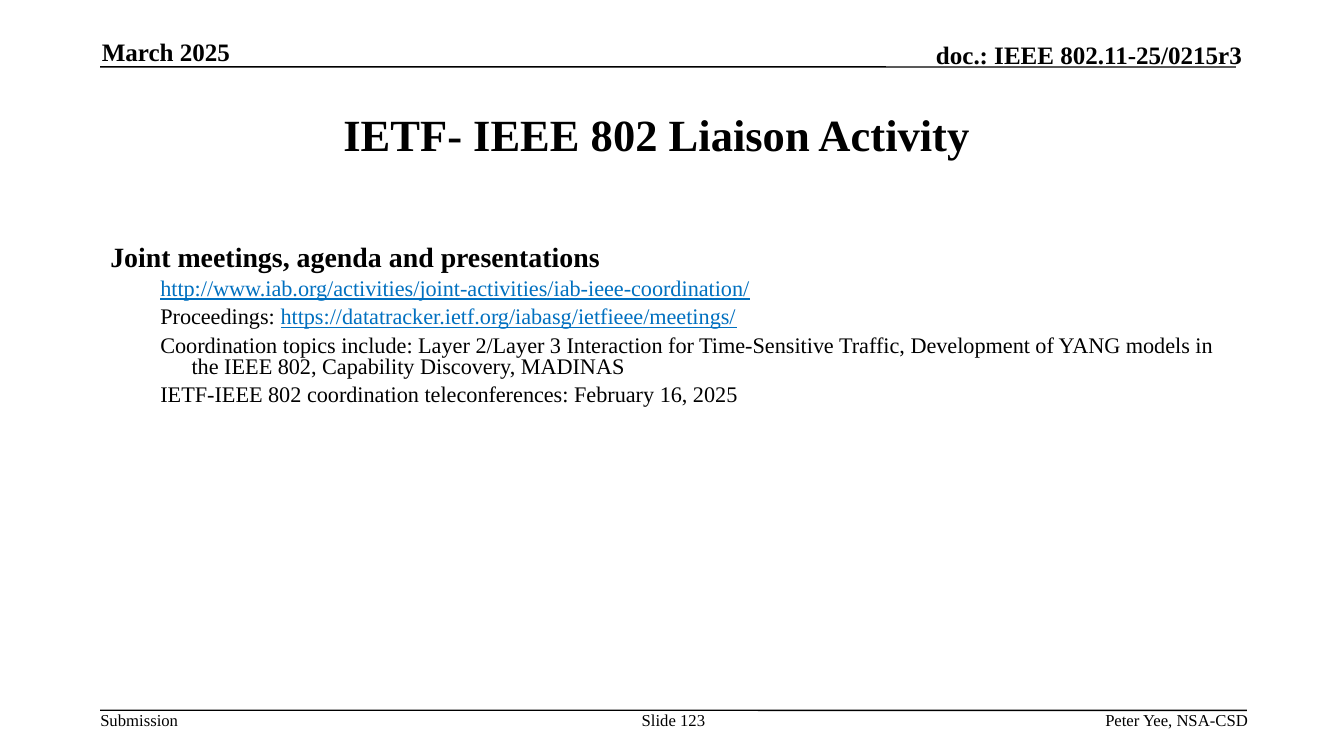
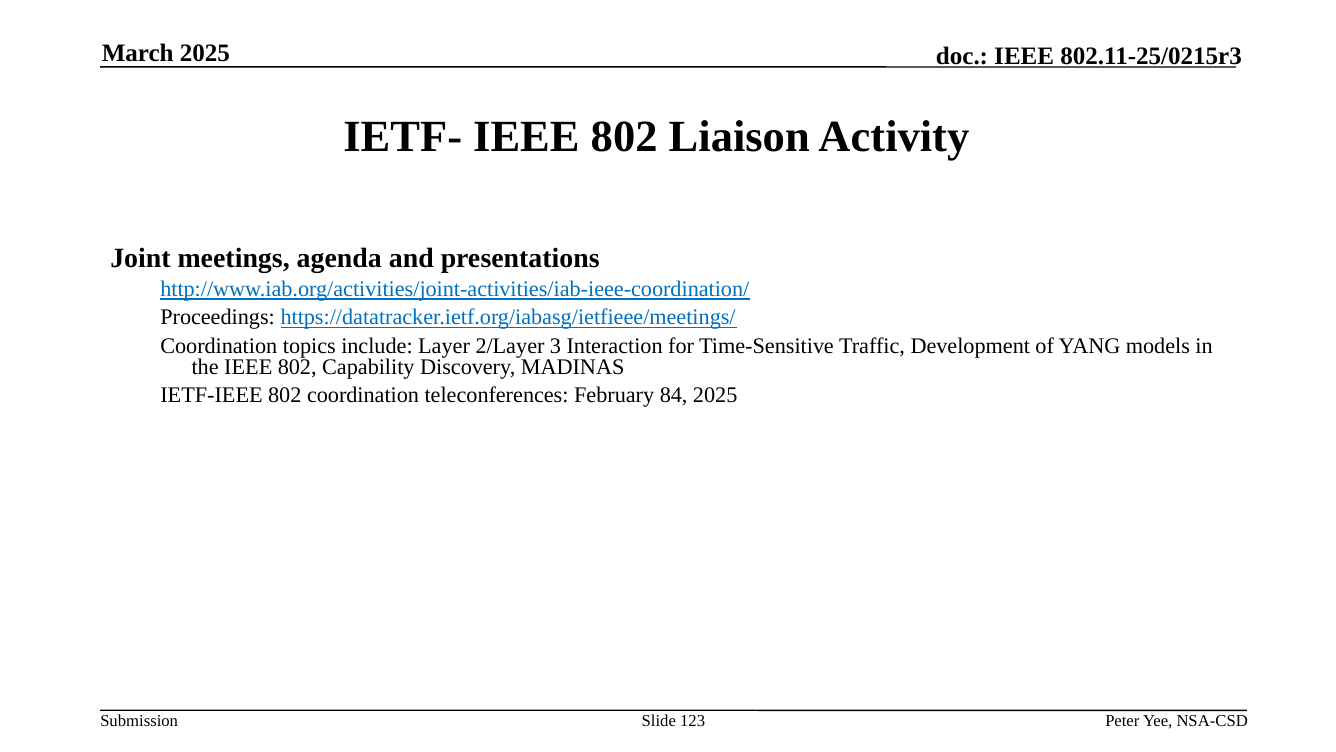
16: 16 -> 84 (674, 395)
